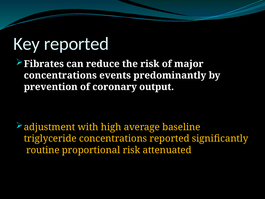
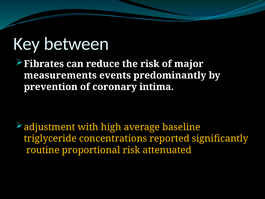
Key reported: reported -> between (76, 44)
concentrations: concentrations -> measurements (60, 75)
output: output -> intima (157, 87)
